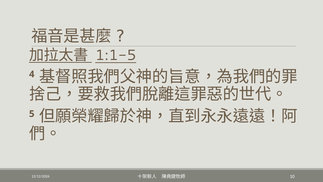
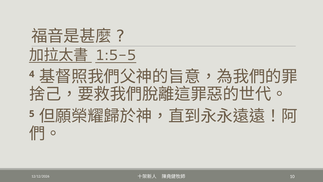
1:1-5: 1:1-5 -> 1:5-5 (116, 55)
